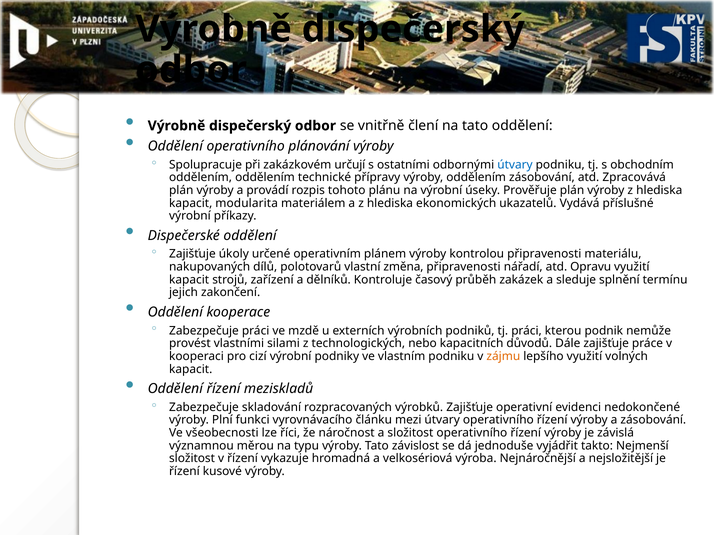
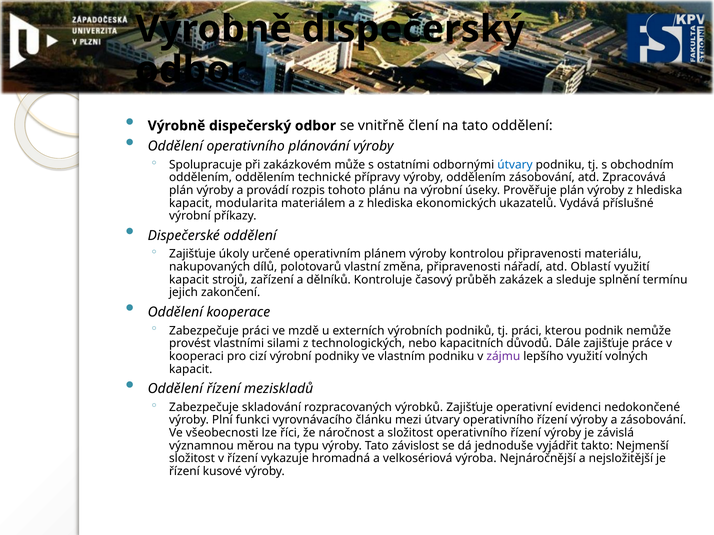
určují: určují -> může (350, 165)
Opravu: Opravu -> Oblastí (591, 267)
zájmu colour: orange -> purple (503, 357)
